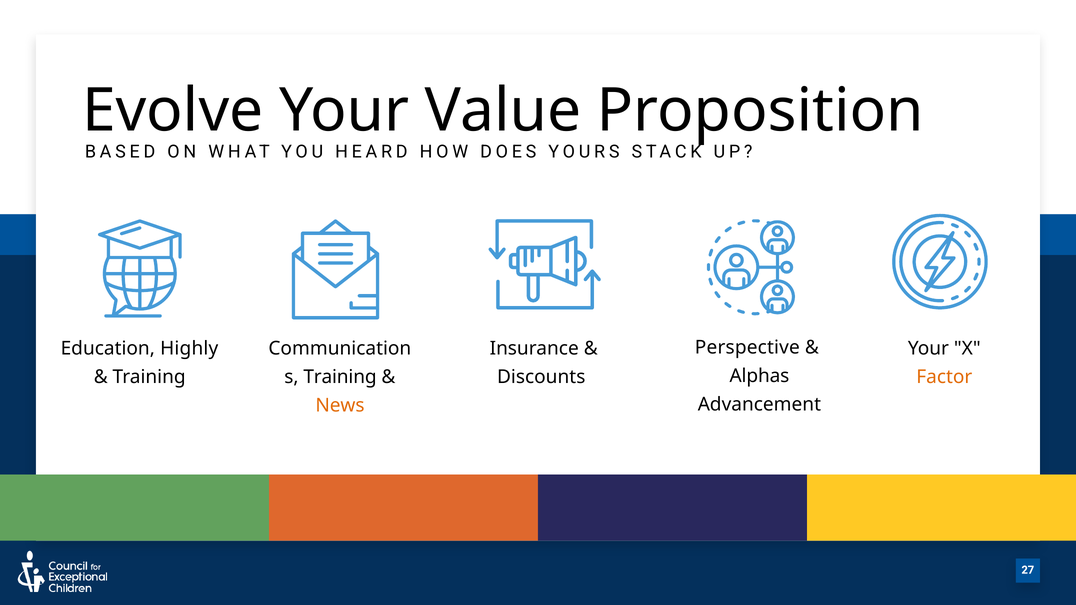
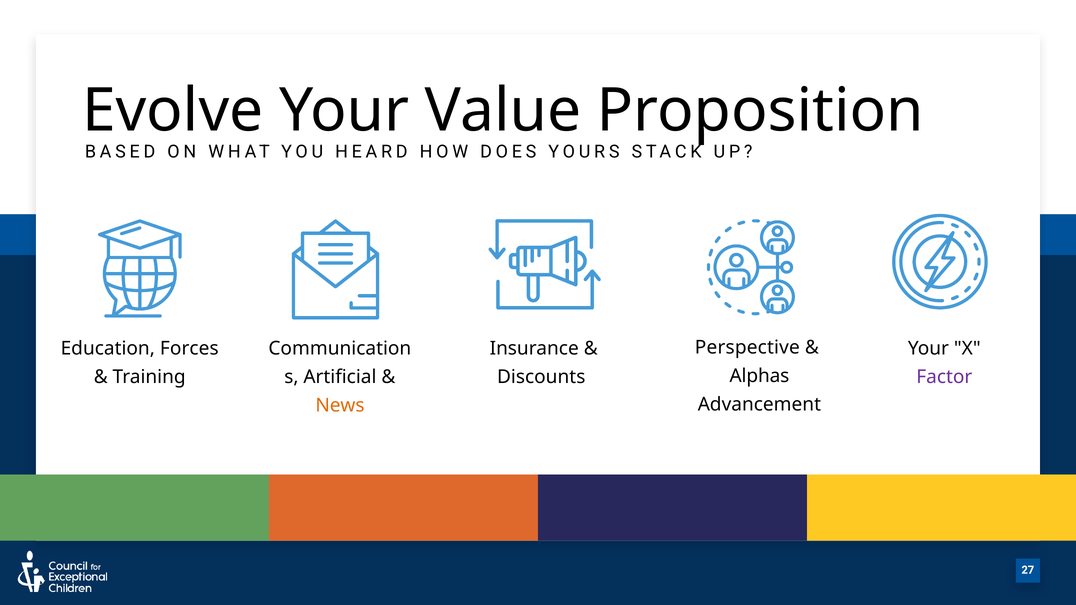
Highly: Highly -> Forces (189, 349)
Training: Training -> Artificial (340, 377)
Factor colour: orange -> purple (944, 377)
